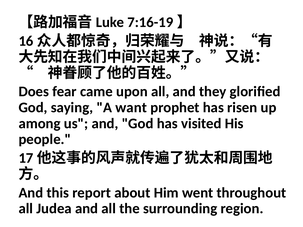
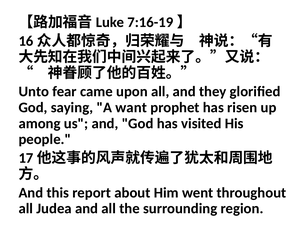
Does: Does -> Unto (34, 92)
